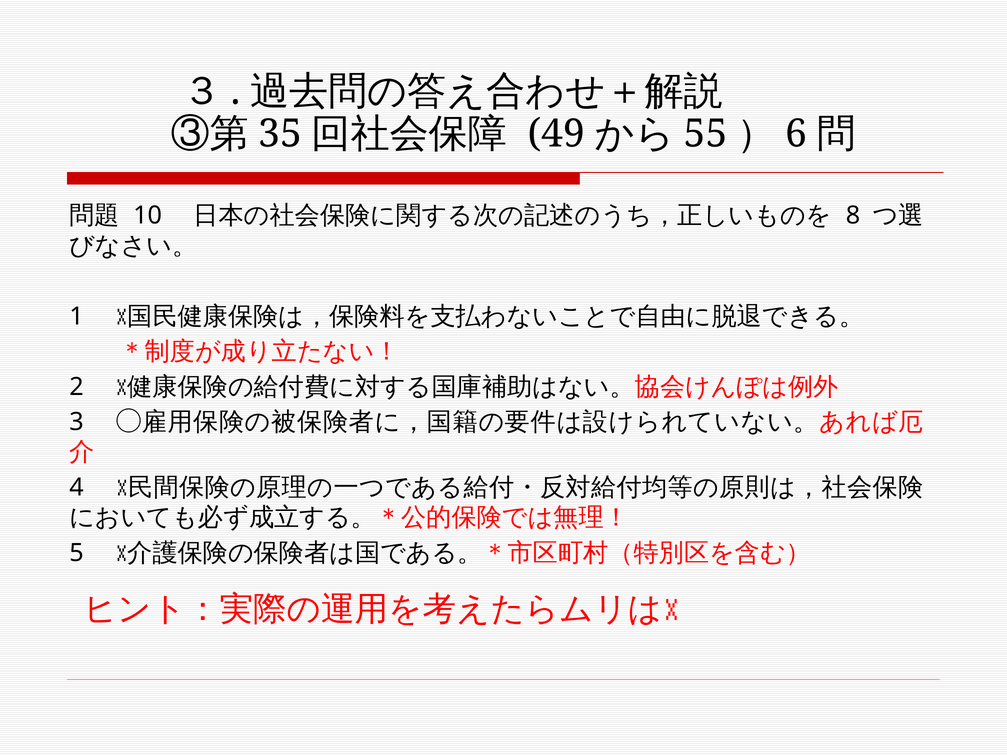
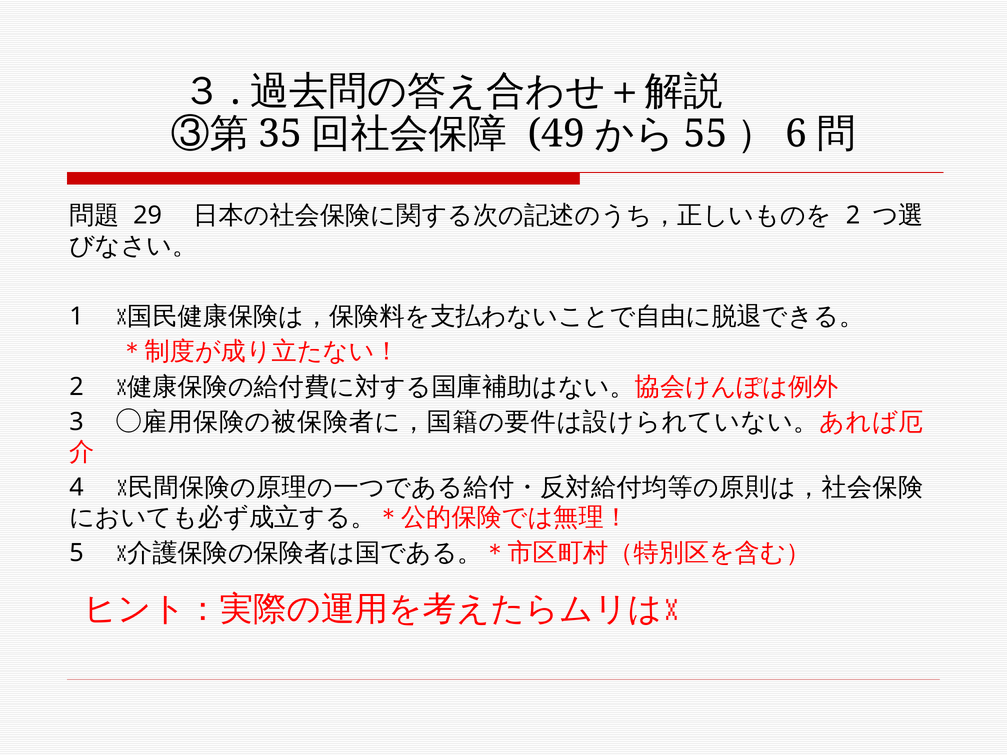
10: 10 -> 29 (148, 216)
8: 8 -> 2 (853, 216)
